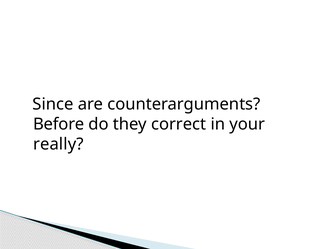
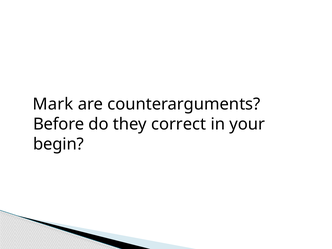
Since: Since -> Mark (53, 104)
really: really -> begin (58, 144)
